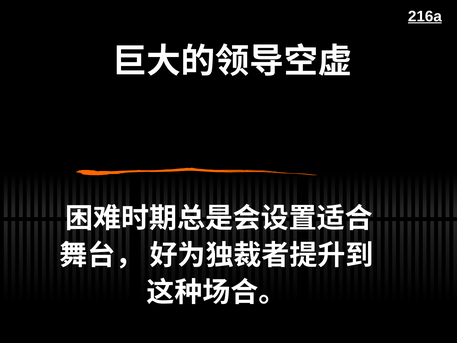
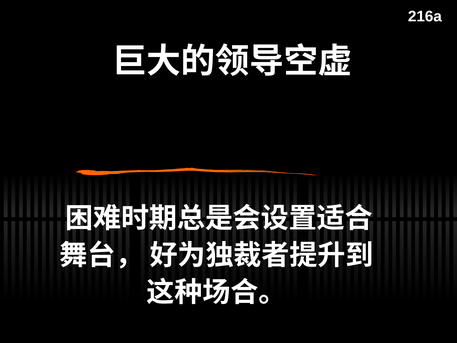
216a underline: present -> none (425, 16)
